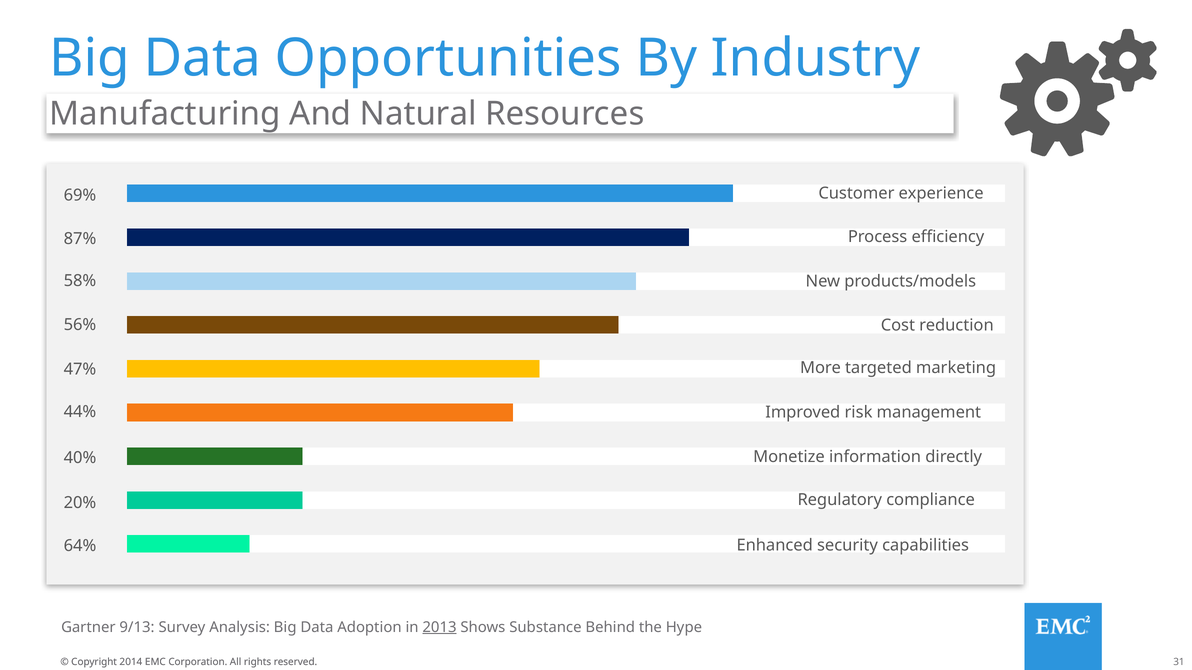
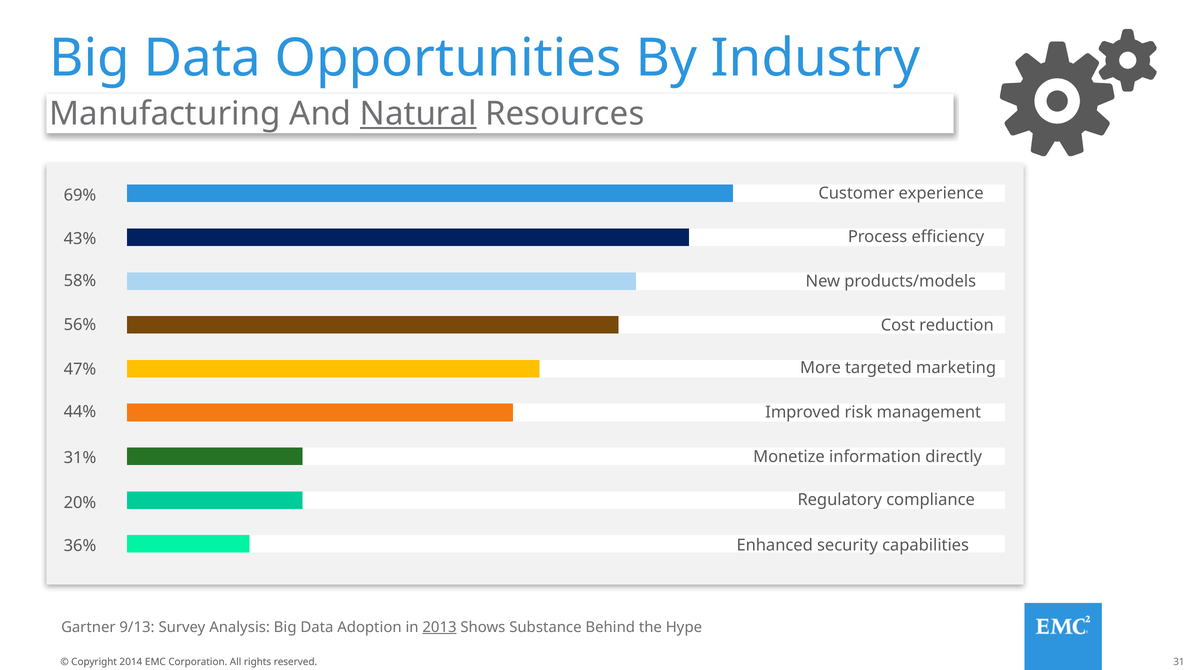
Natural underline: none -> present (418, 114)
87%: 87% -> 43% (80, 239)
40%: 40% -> 31% (80, 458)
64%: 64% -> 36% (80, 546)
